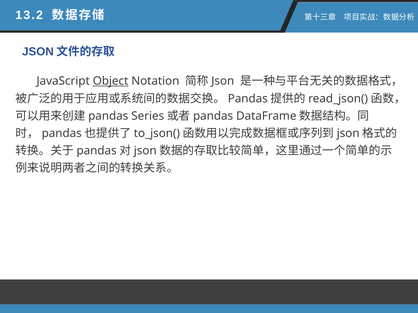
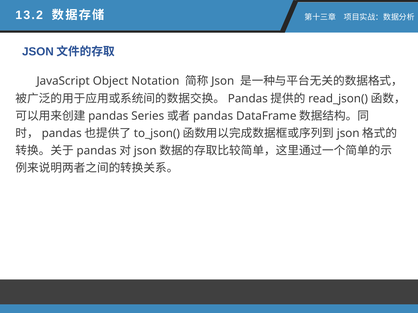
Object underline: present -> none (111, 81)
